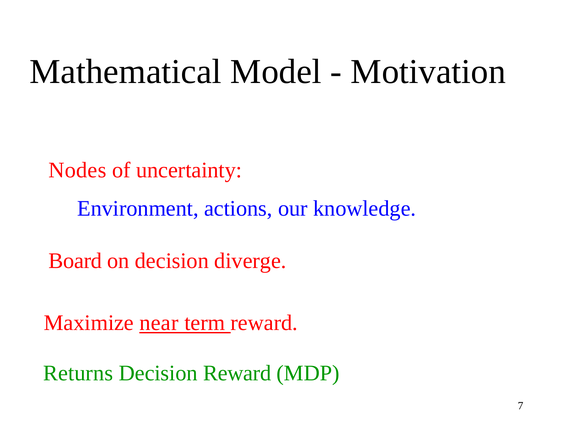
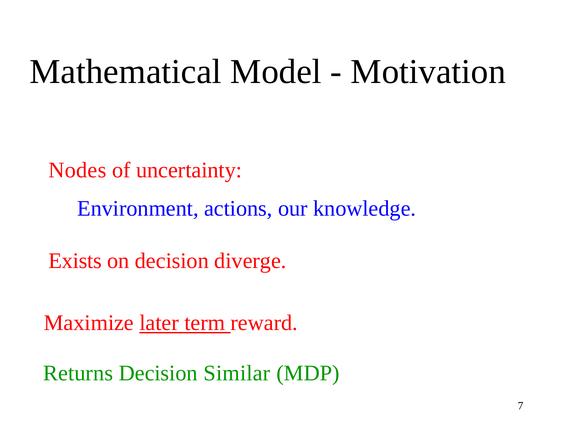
Board: Board -> Exists (75, 261)
near: near -> later (159, 323)
Decision Reward: Reward -> Similar (237, 373)
